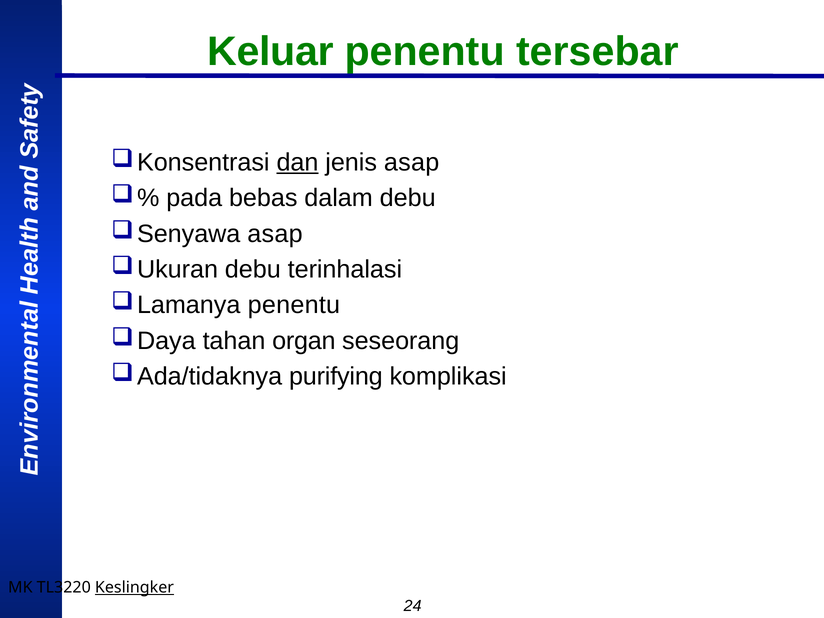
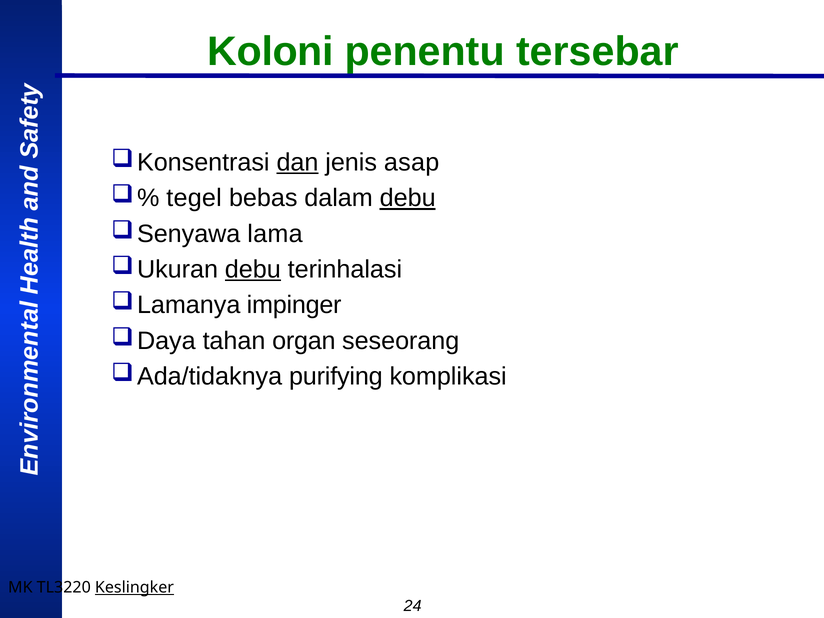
Keluar: Keluar -> Koloni (271, 52)
pada: pada -> tegel (194, 198)
debu underline: none -> present (408, 198)
asap: asap -> lama (275, 234)
debu underline: none -> present (253, 269)
penentu: penentu -> impinger (294, 305)
